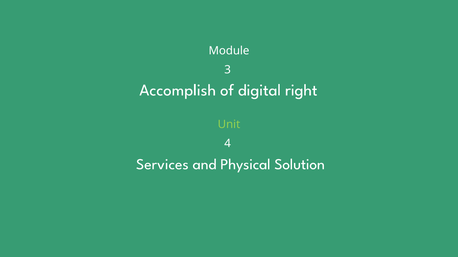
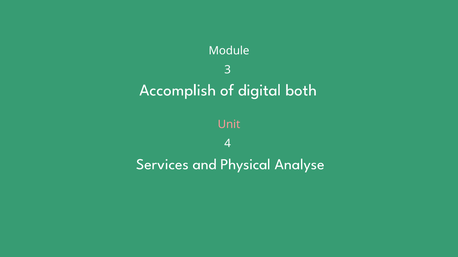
right: right -> both (301, 90)
Unit colour: light green -> pink (229, 125)
Solution: Solution -> Analyse (299, 165)
